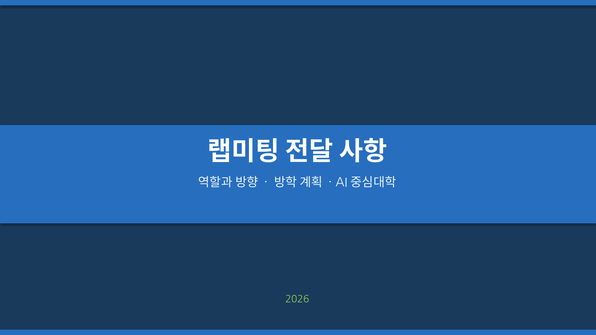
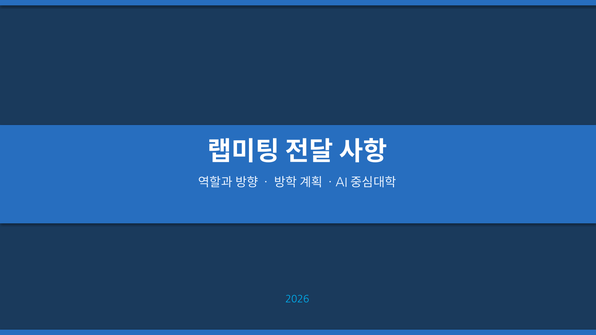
2026 colour: light green -> light blue (297, 299)
